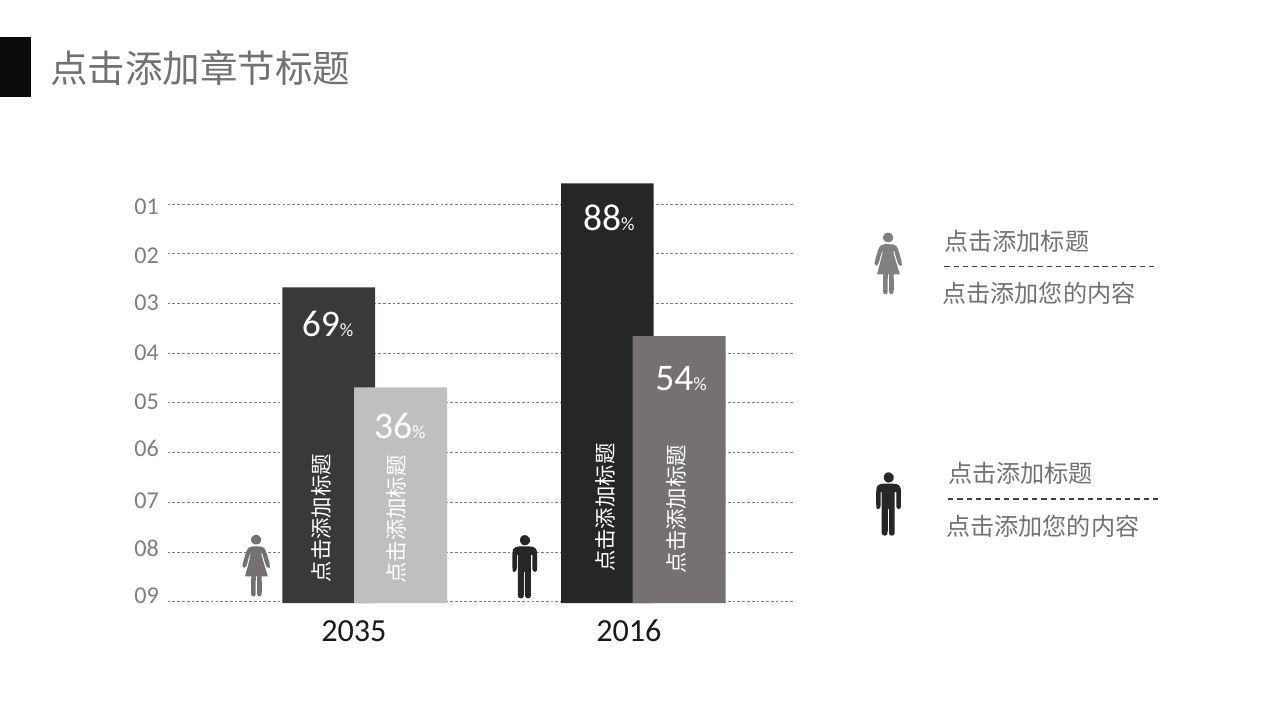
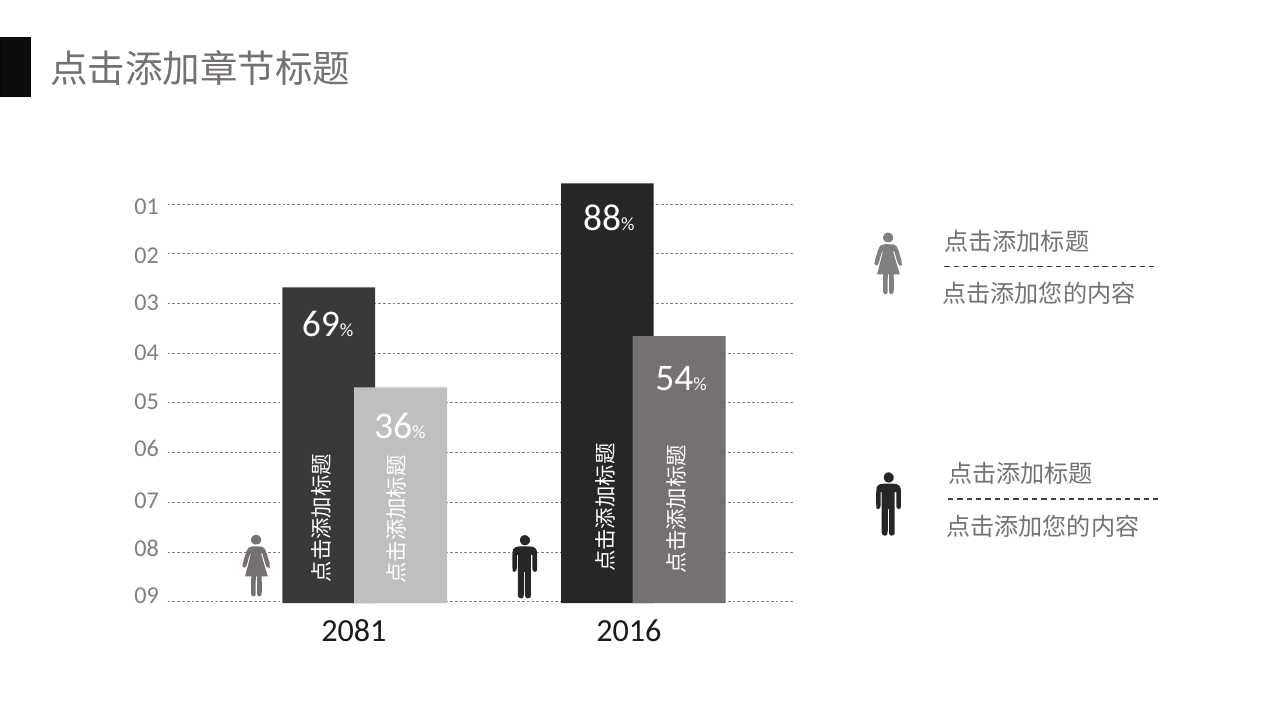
2035: 2035 -> 2081 (354, 630)
